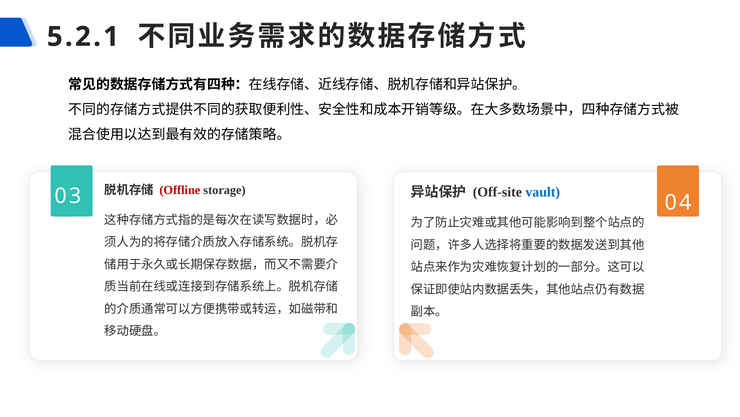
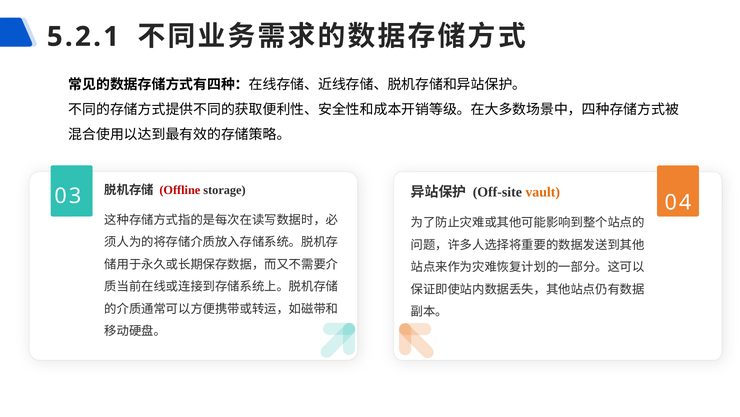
vault colour: blue -> orange (543, 192)
